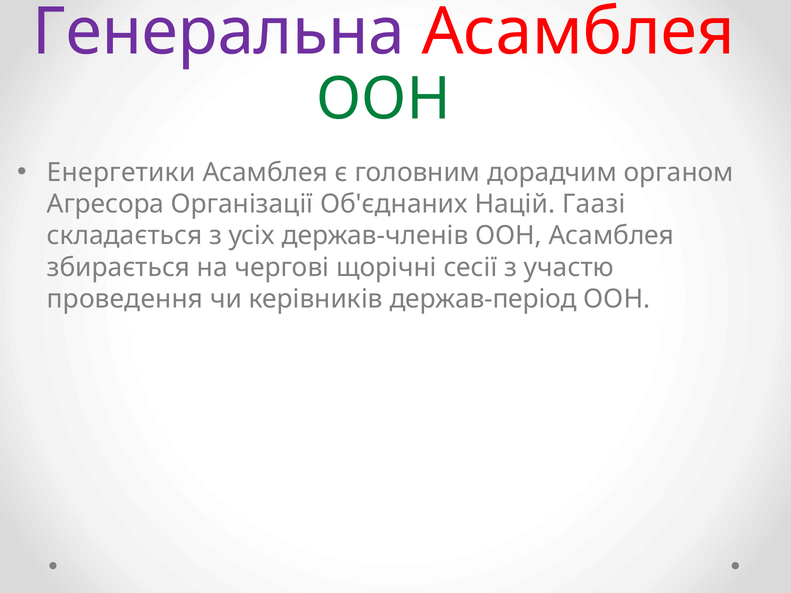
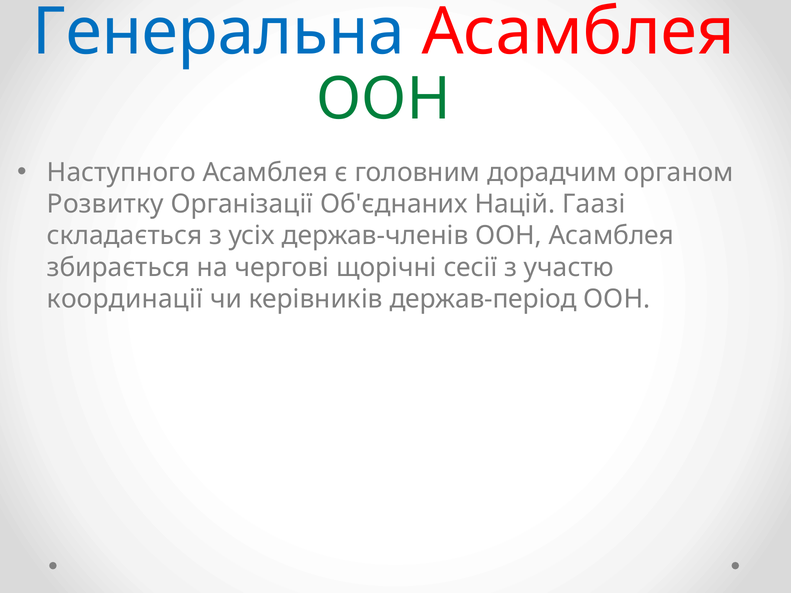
Генеральна colour: purple -> blue (219, 32)
Енергетики: Енергетики -> Наступного (121, 173)
Агресора: Агресора -> Розвитку (105, 204)
проведення: проведення -> координації (125, 299)
